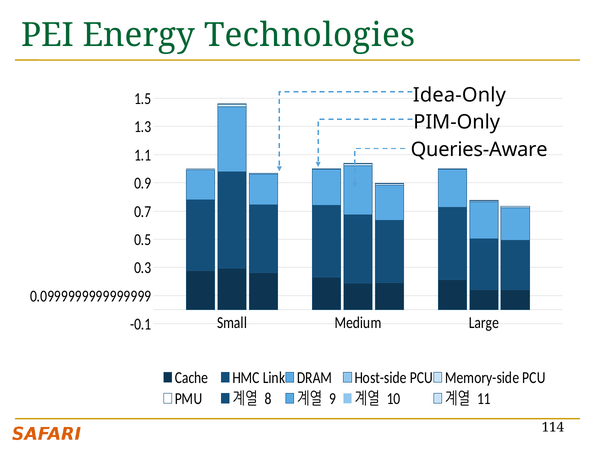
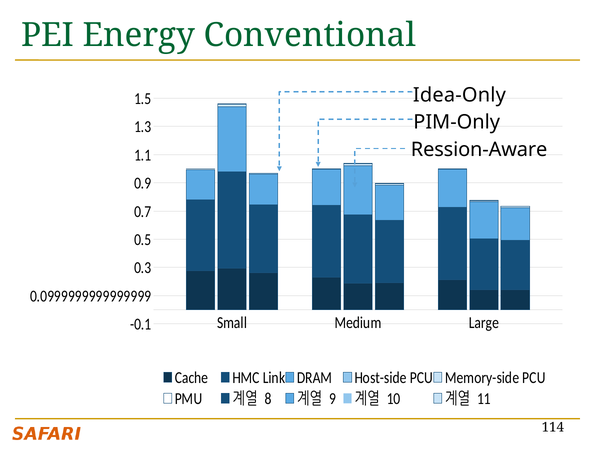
Technologies: Technologies -> Conventional (310, 35)
Queries-Aware: Queries-Aware -> Ression-Aware (479, 150)
